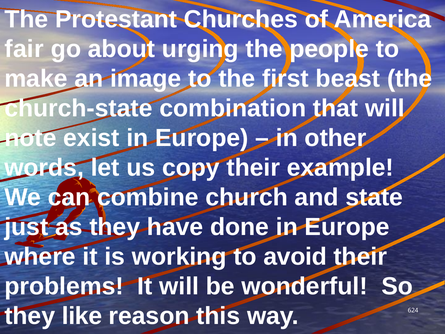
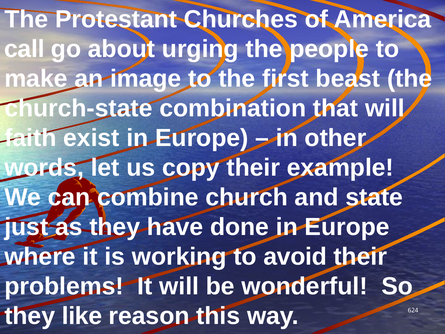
fair: fair -> call (24, 49)
note: note -> faith (30, 138)
